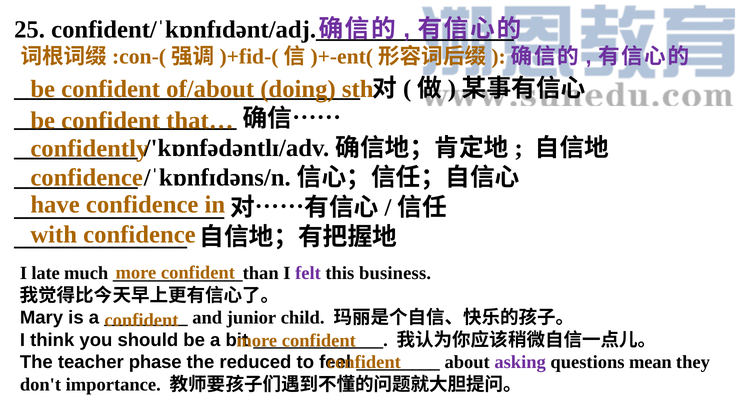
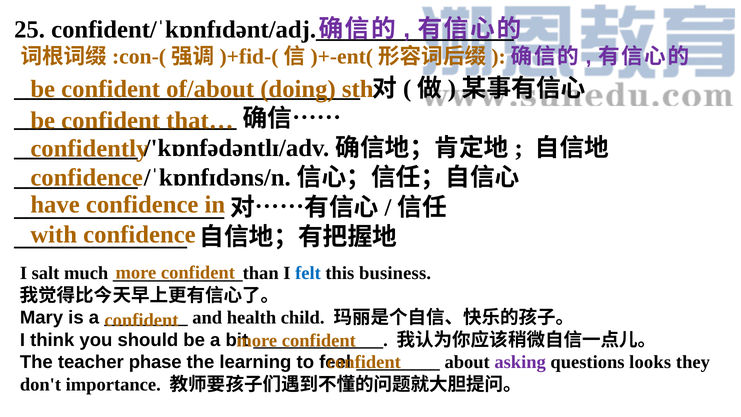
late: late -> salt (46, 273)
felt colour: purple -> blue (308, 273)
junior: junior -> health (251, 318)
reduced: reduced -> learning (255, 362)
mean: mean -> looks (650, 362)
